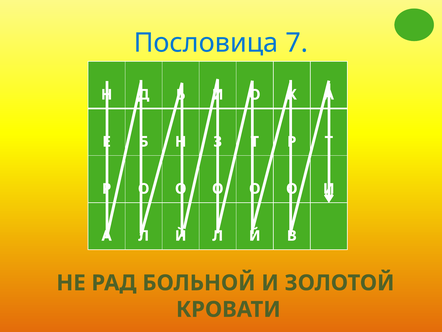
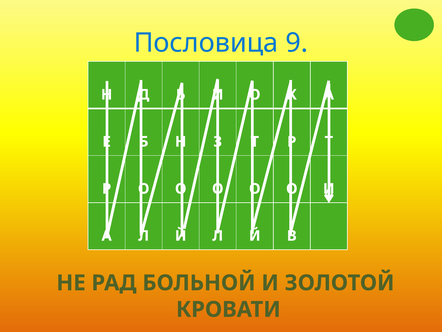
7: 7 -> 9 (297, 43)
